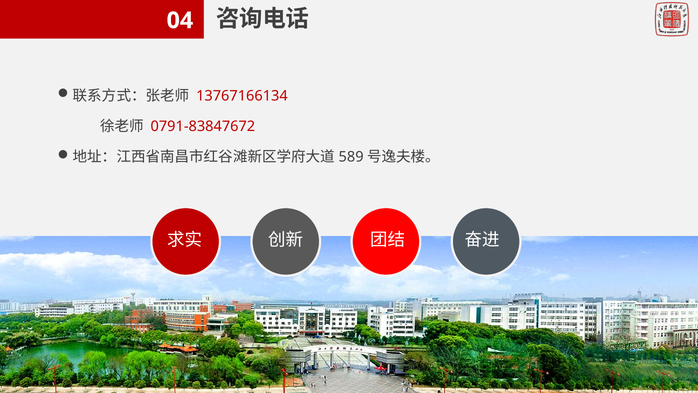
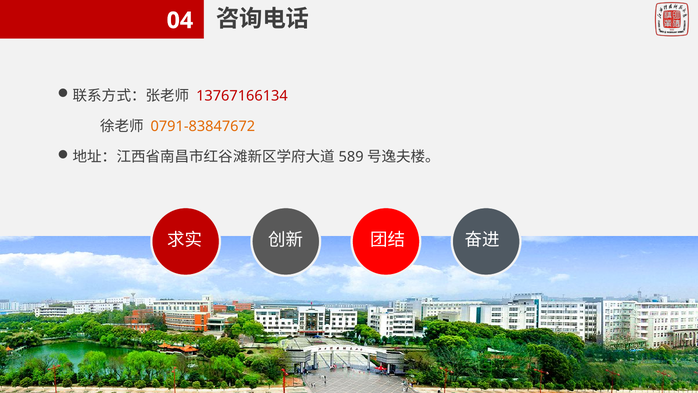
0791-83847672 colour: red -> orange (203, 126)
